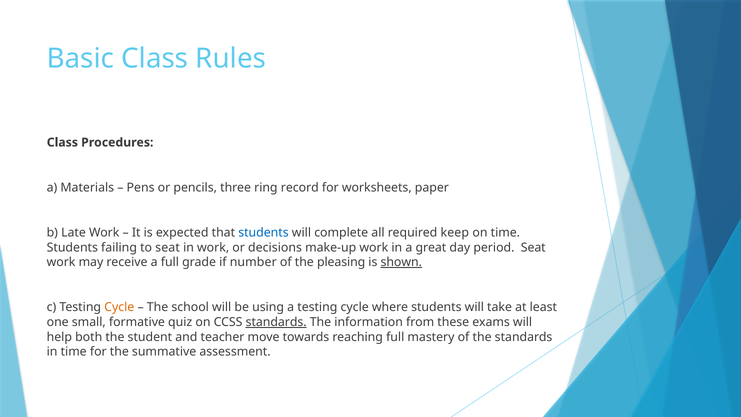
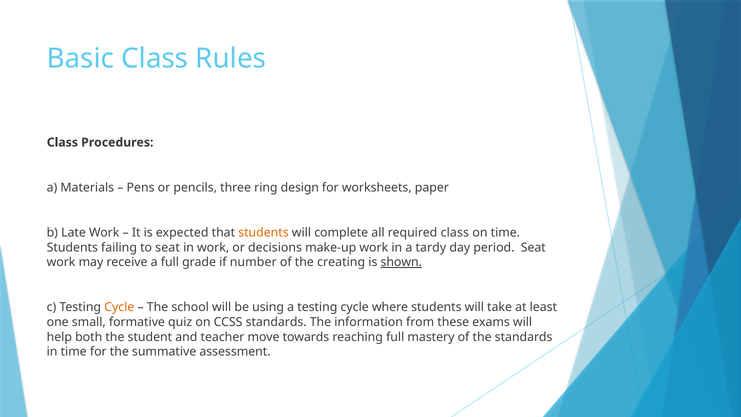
record: record -> design (300, 187)
students colour: blue -> orange (263, 233)
required keep: keep -> class (455, 233)
great: great -> tardy (431, 247)
pleasing: pleasing -> creating (341, 262)
standards underline: present -> none (276, 322)
